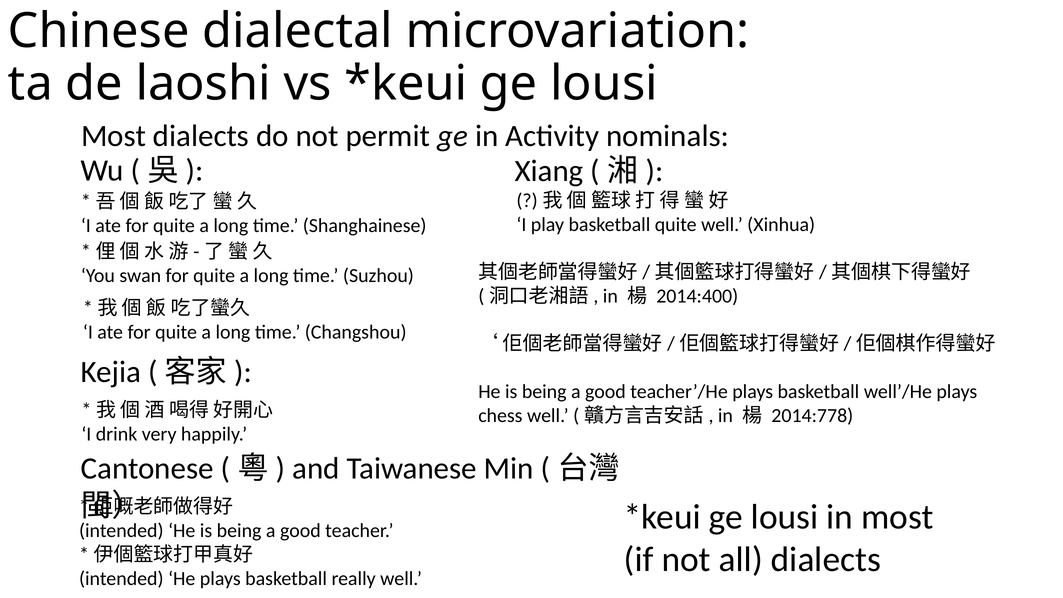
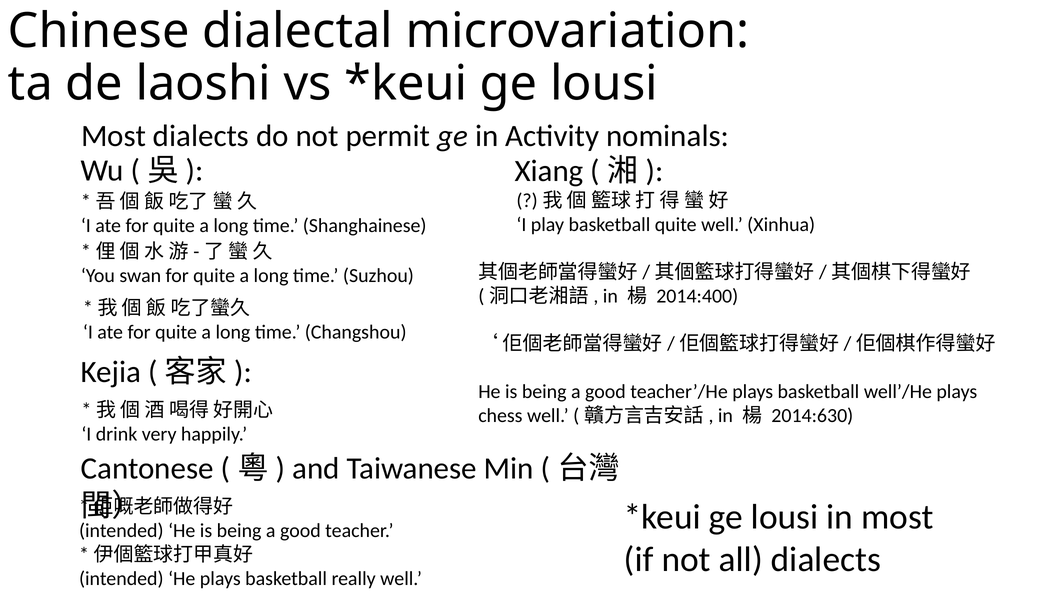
2014:778: 2014:778 -> 2014:630 (812, 416)
